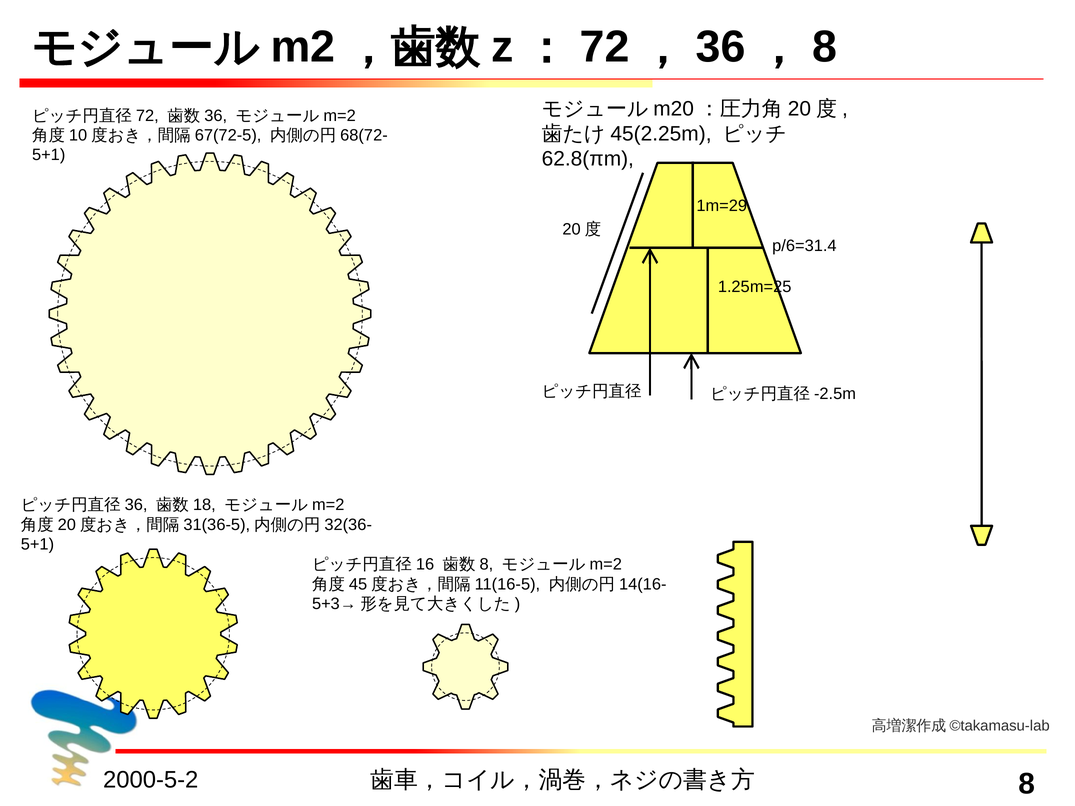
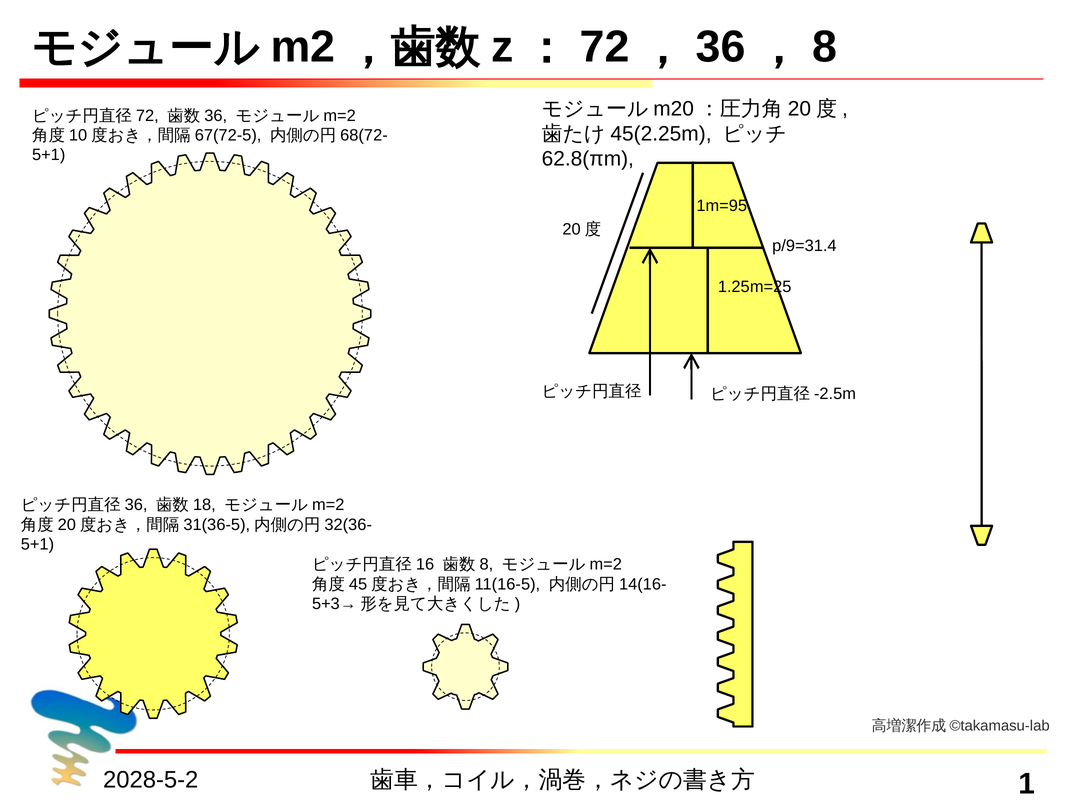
1m=29: 1m=29 -> 1m=95 (722, 206)
p/6=31.4: p/6=31.4 -> p/9=31.4 (804, 246)
2000-5-2: 2000-5-2 -> 2028-5-2 (151, 780)
8: 8 -> 1 (1027, 784)
